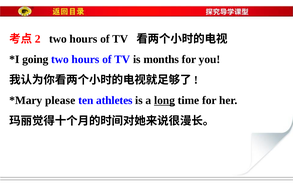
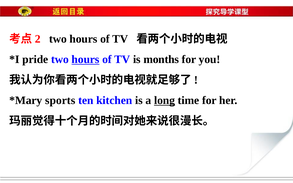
going: going -> pride (35, 59)
hours underline: none -> present (86, 59)
please: please -> sports (60, 100)
athletes: athletes -> kitchen (114, 100)
